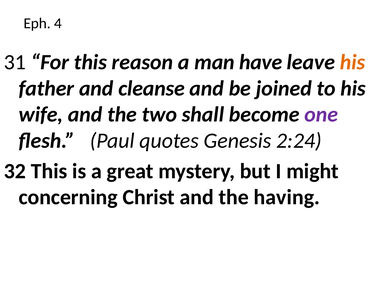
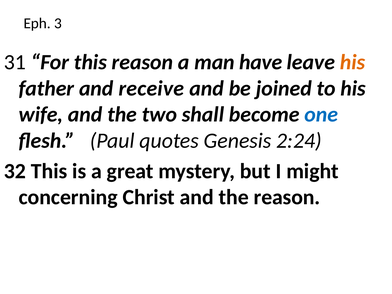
4: 4 -> 3 (58, 23)
cleanse: cleanse -> receive (151, 88)
one colour: purple -> blue (321, 114)
the having: having -> reason (287, 197)
